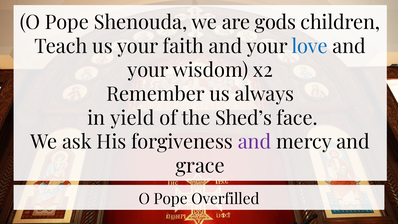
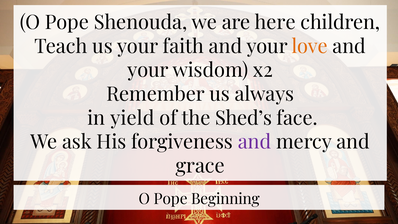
gods: gods -> here (275, 23)
love colour: blue -> orange (310, 46)
Overfilled: Overfilled -> Beginning (225, 199)
